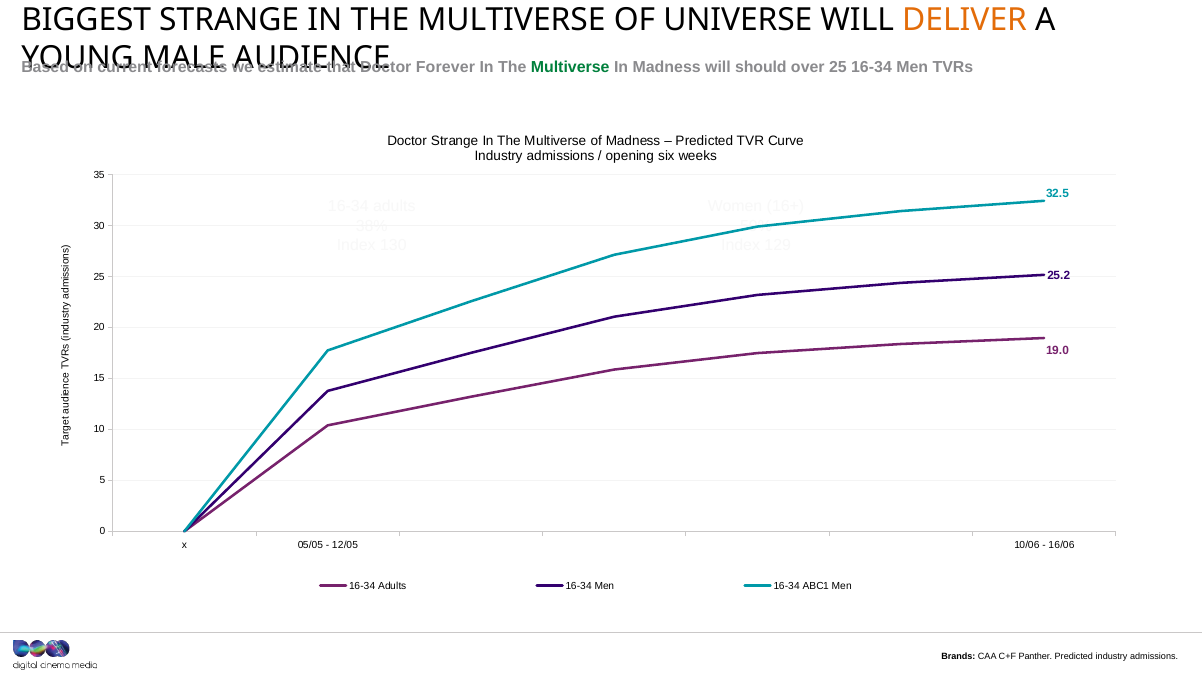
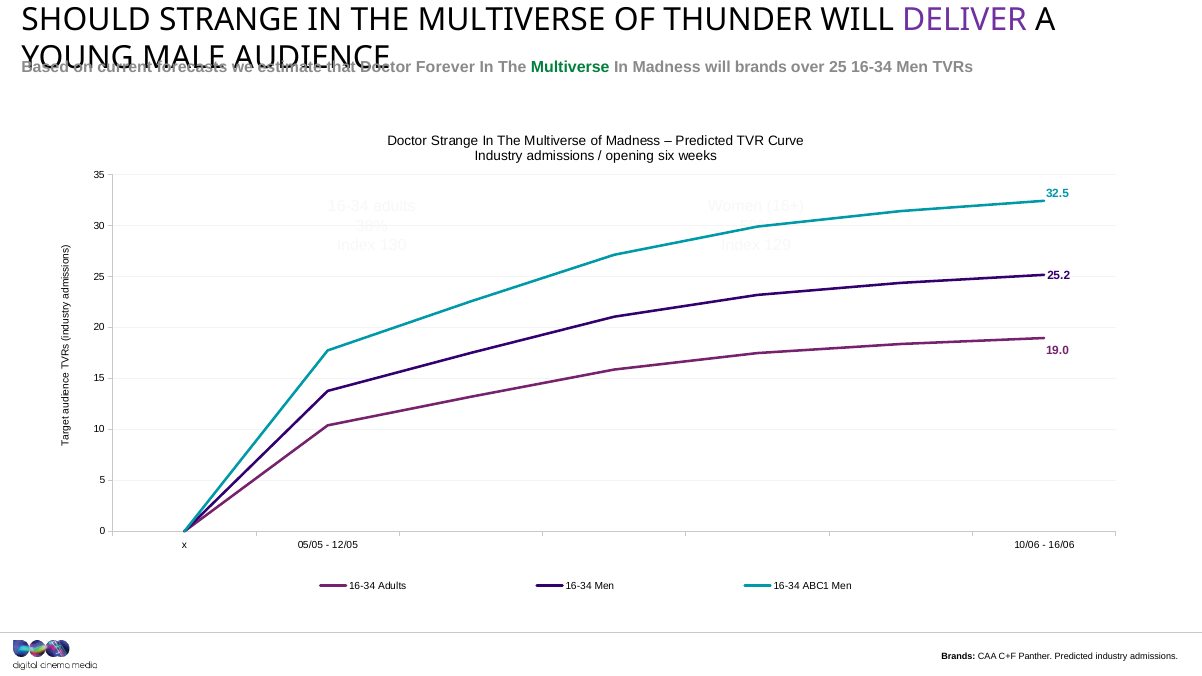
BIGGEST: BIGGEST -> SHOULD (86, 20)
UNIVERSE: UNIVERSE -> THUNDER (738, 20)
DELIVER colour: orange -> purple (965, 20)
will should: should -> brands (761, 67)
